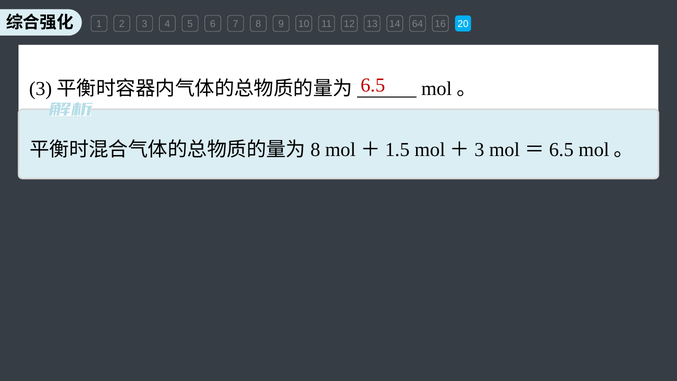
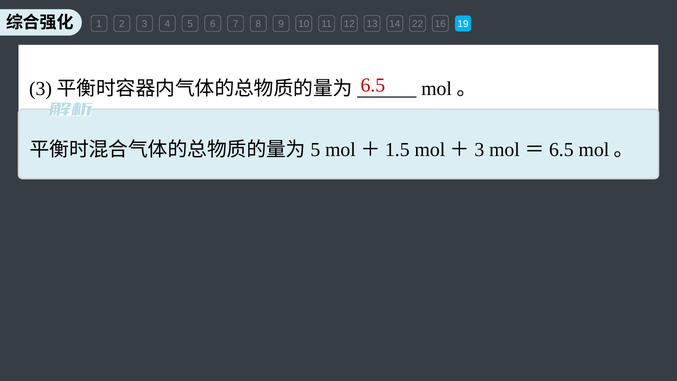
64: 64 -> 22 (418, 24)
20: 20 -> 19 (463, 24)
8: 8 -> 5 (315, 150)
